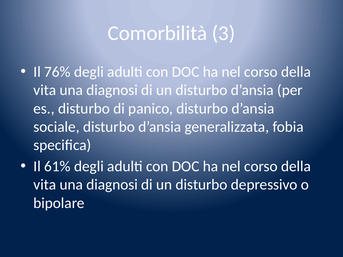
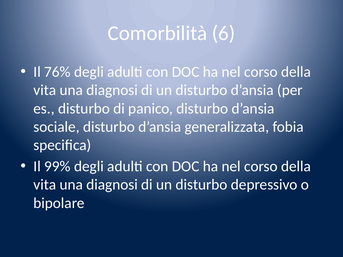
3: 3 -> 6 (223, 33)
61%: 61% -> 99% (57, 167)
